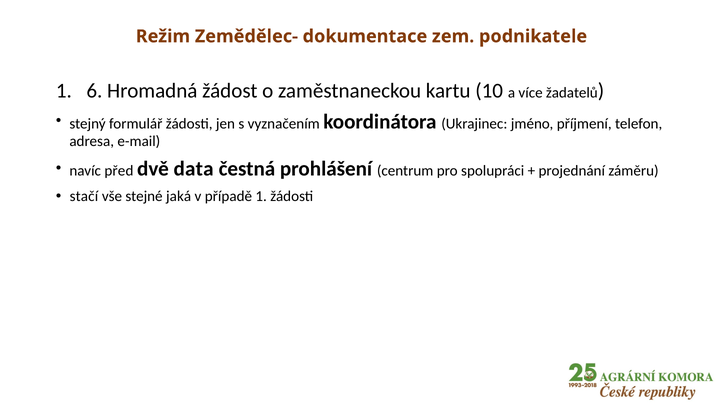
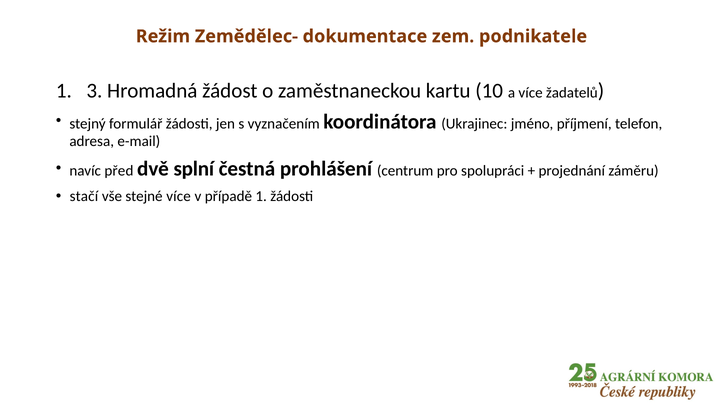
6: 6 -> 3 (94, 91)
data: data -> splní (194, 169)
stejné jaká: jaká -> více (179, 196)
